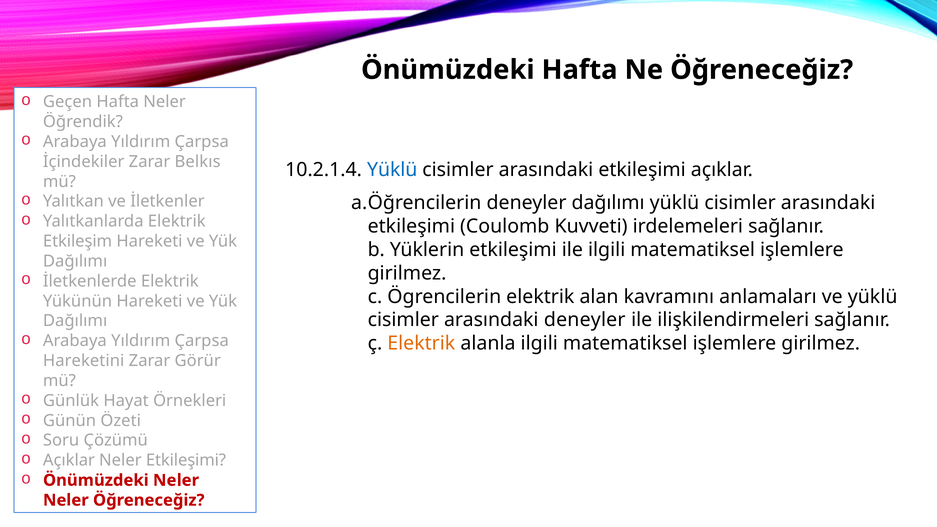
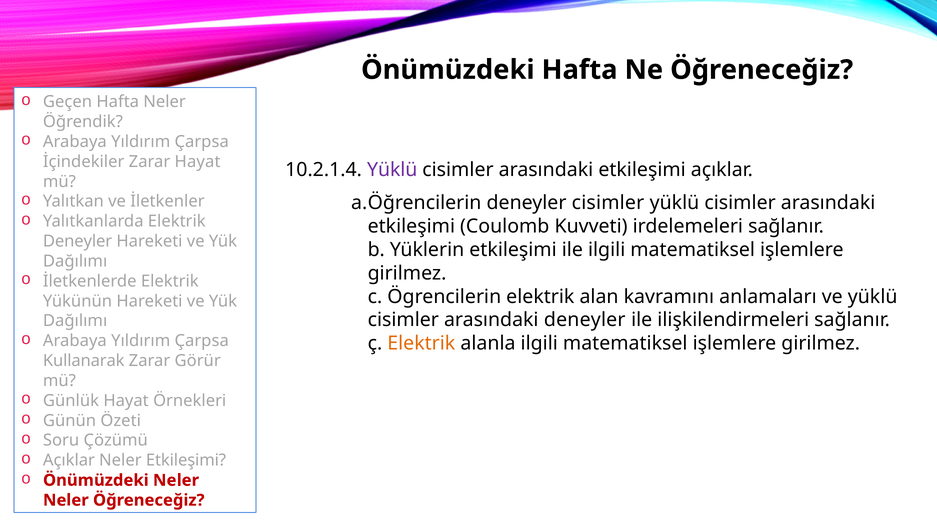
Zarar Belkıs: Belkıs -> Hayat (198, 162)
Yüklü colour: blue -> purple (392, 170)
deneyler dağılımı: dağılımı -> cisimler (608, 203)
Etkileşim: Etkileşim -> Deneyler (78, 241)
Hareketini: Hareketini -> Kullanarak (84, 361)
